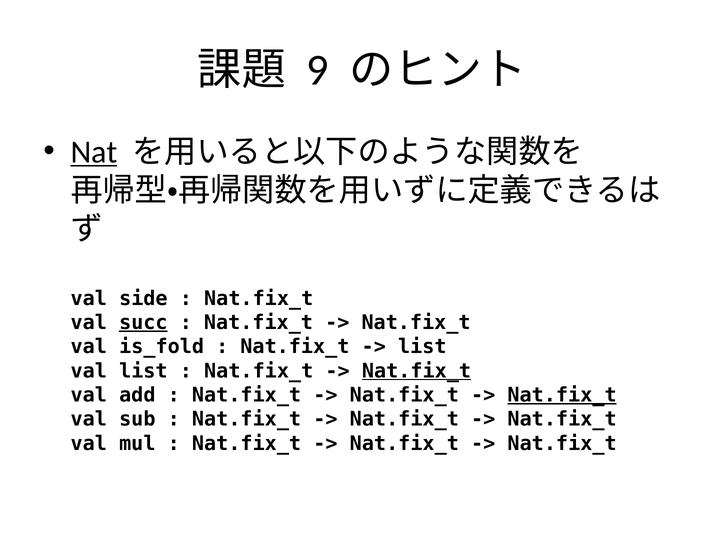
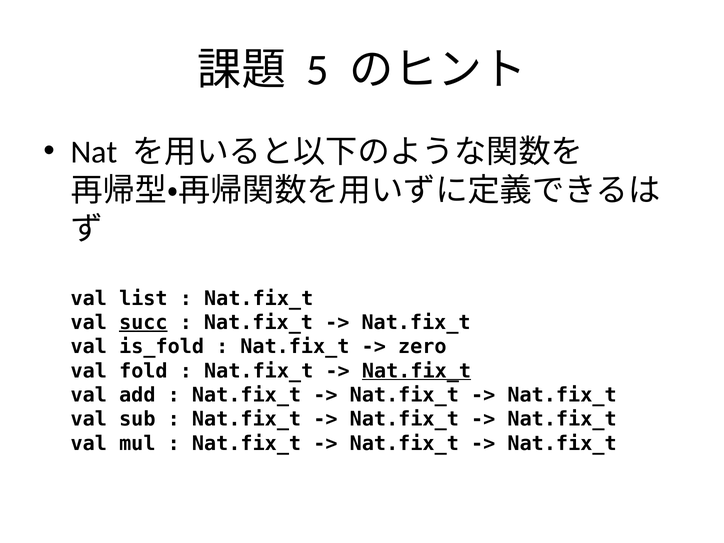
9: 9 -> 5 (318, 70)
Nat underline: present -> none (94, 152)
side: side -> list (143, 298)
list: list -> zero (422, 347)
val list: list -> fold (143, 371)
Nat.fix_t underline: present -> none (562, 395)
